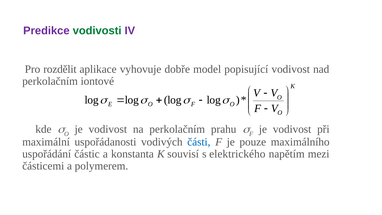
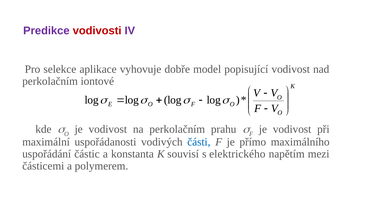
vodivosti colour: green -> red (97, 31)
rozdělit: rozdělit -> selekce (60, 69)
pouze: pouze -> přímo (253, 142)
